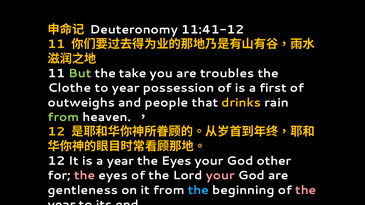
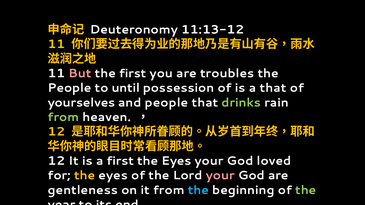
11:41-12: 11:41-12 -> 11:13-12 (213, 30)
But colour: light green -> pink (80, 73)
the take: take -> first (133, 73)
Clothe: Clothe -> People (70, 88)
to year: year -> until (126, 88)
a first: first -> that (273, 88)
outweighs: outweighs -> yourselves (81, 103)
drinks colour: yellow -> light green (241, 103)
a year: year -> first (120, 161)
other: other -> loved (274, 161)
the colour: pink -> yellow (85, 176)
the colour: pink -> light green (306, 190)
